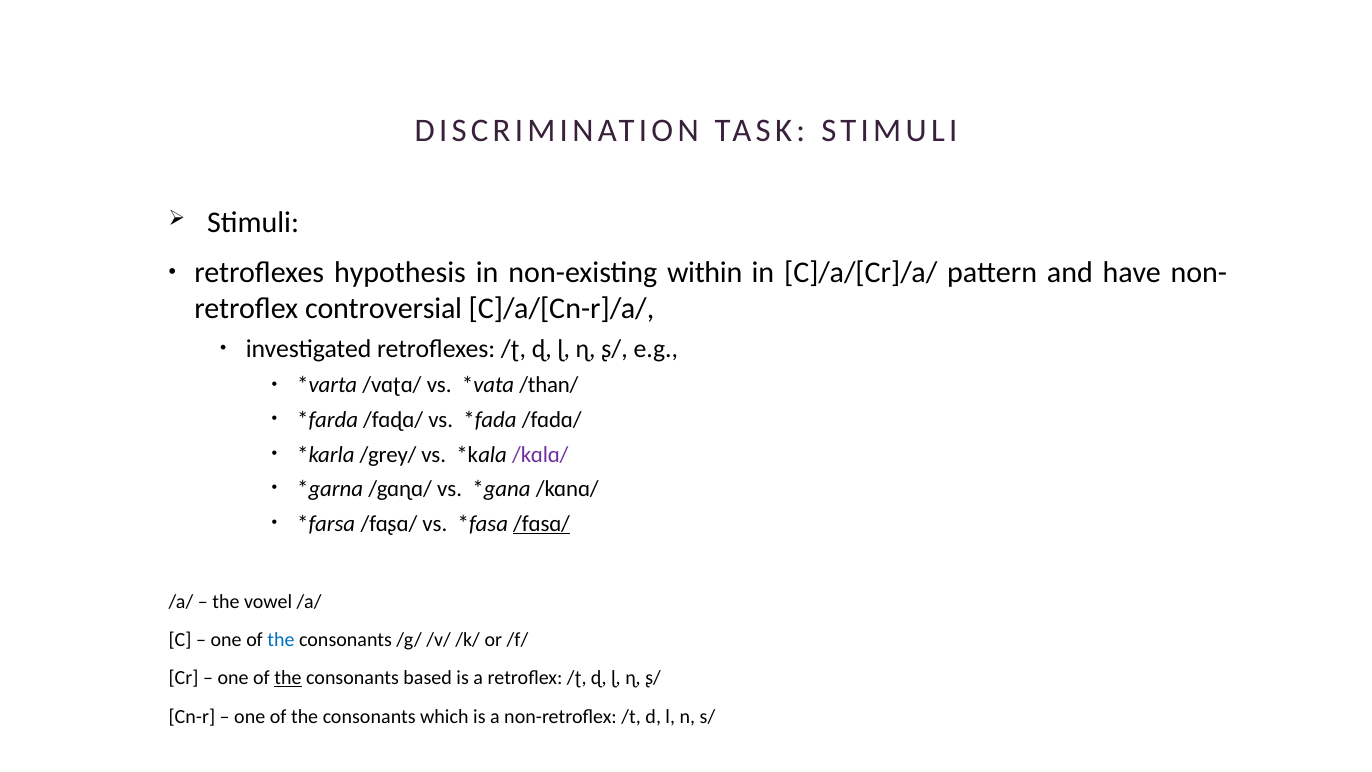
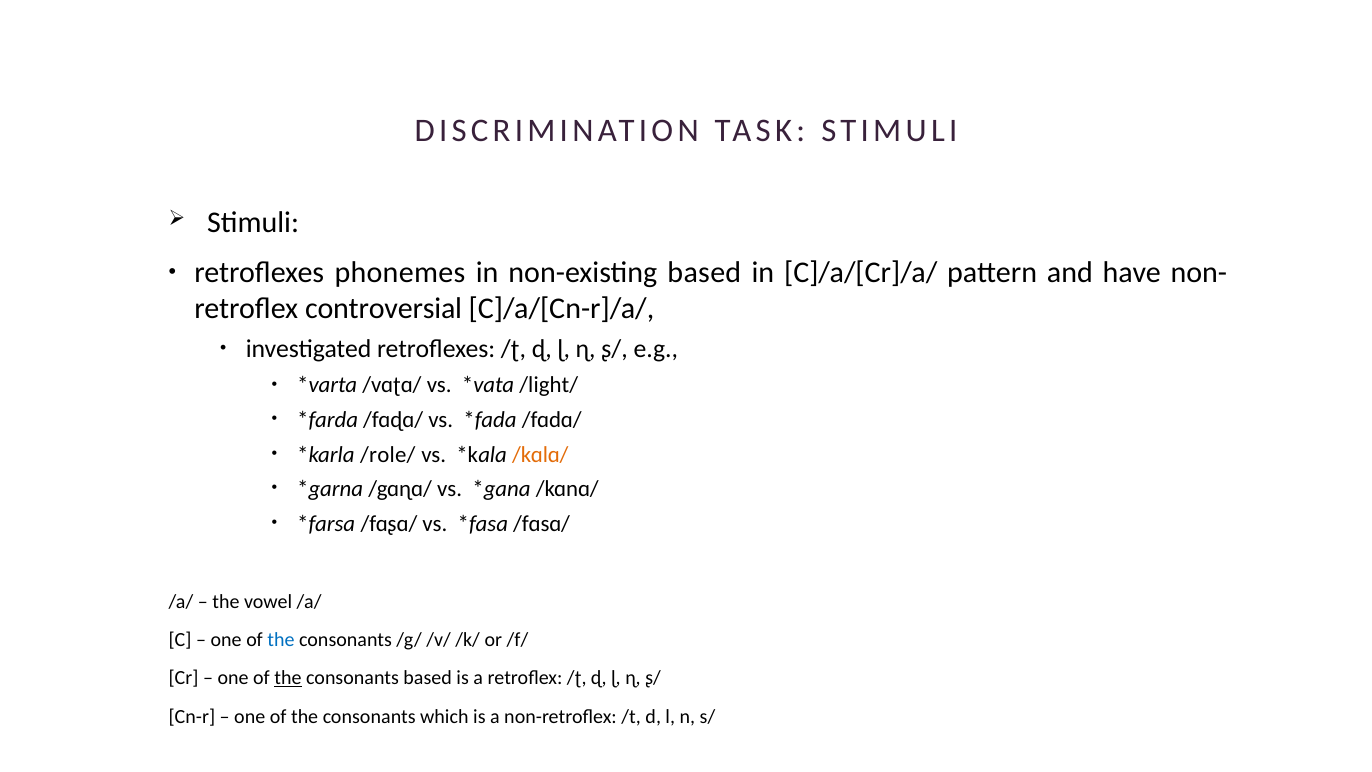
hypothesis: hypothesis -> phonemes (400, 273)
non-existing within: within -> based (704, 273)
/than/: /than/ -> /light/ (549, 385)
/grey/: /grey/ -> /role/ (388, 454)
/kɑlɑ/ colour: purple -> orange (540, 454)
/fɑsɑ/ underline: present -> none (542, 523)
